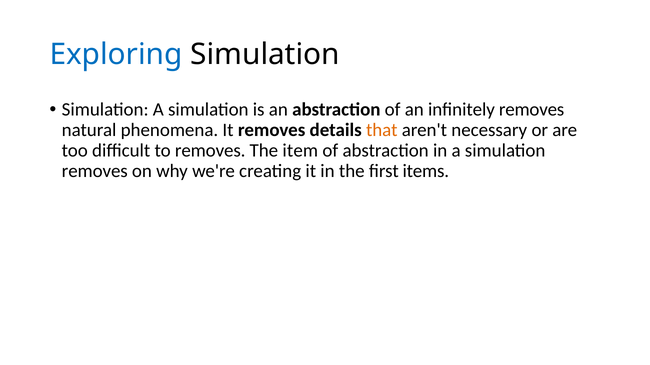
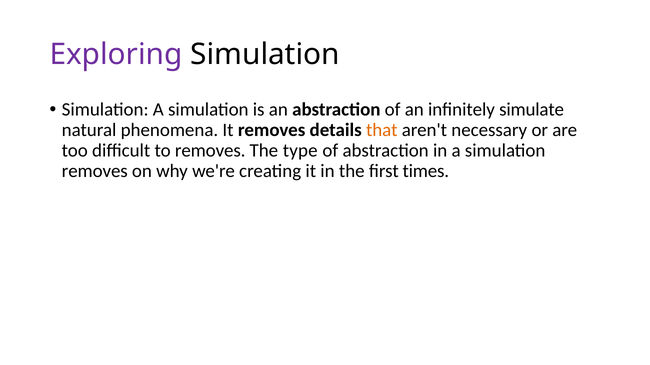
Exploring colour: blue -> purple (116, 55)
infinitely removes: removes -> simulate (532, 110)
item: item -> type (300, 151)
items: items -> times (426, 171)
